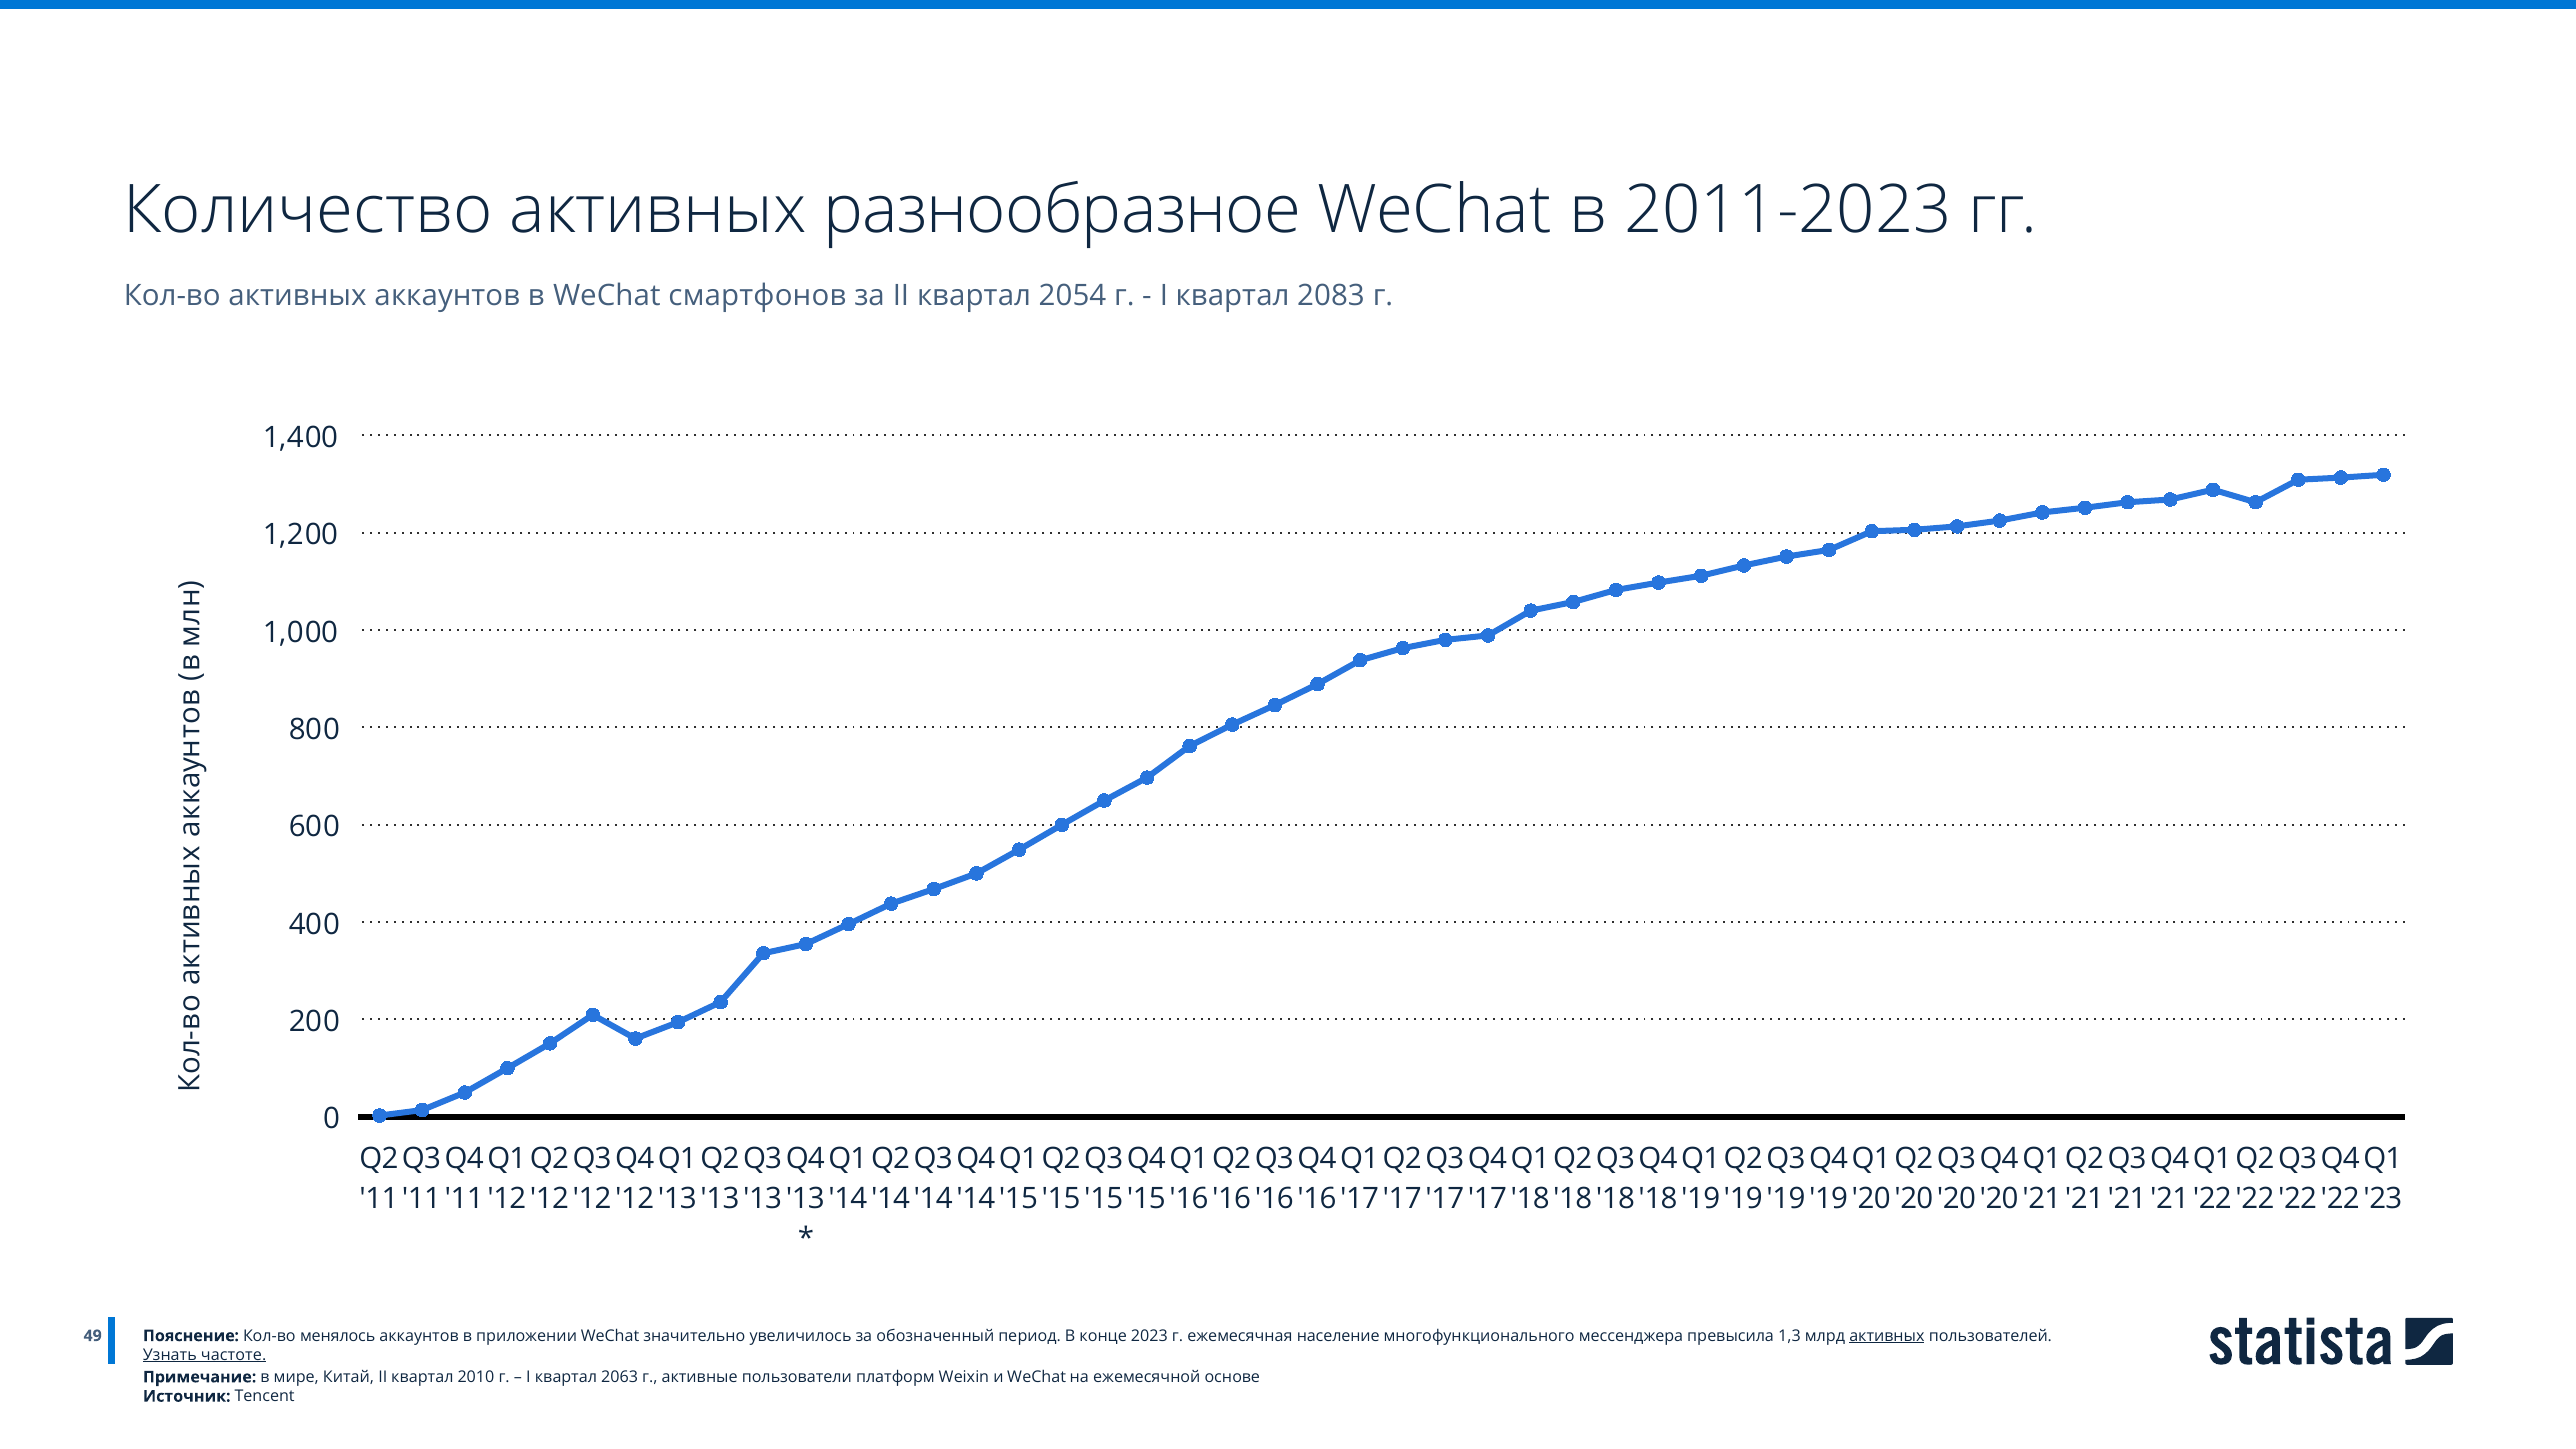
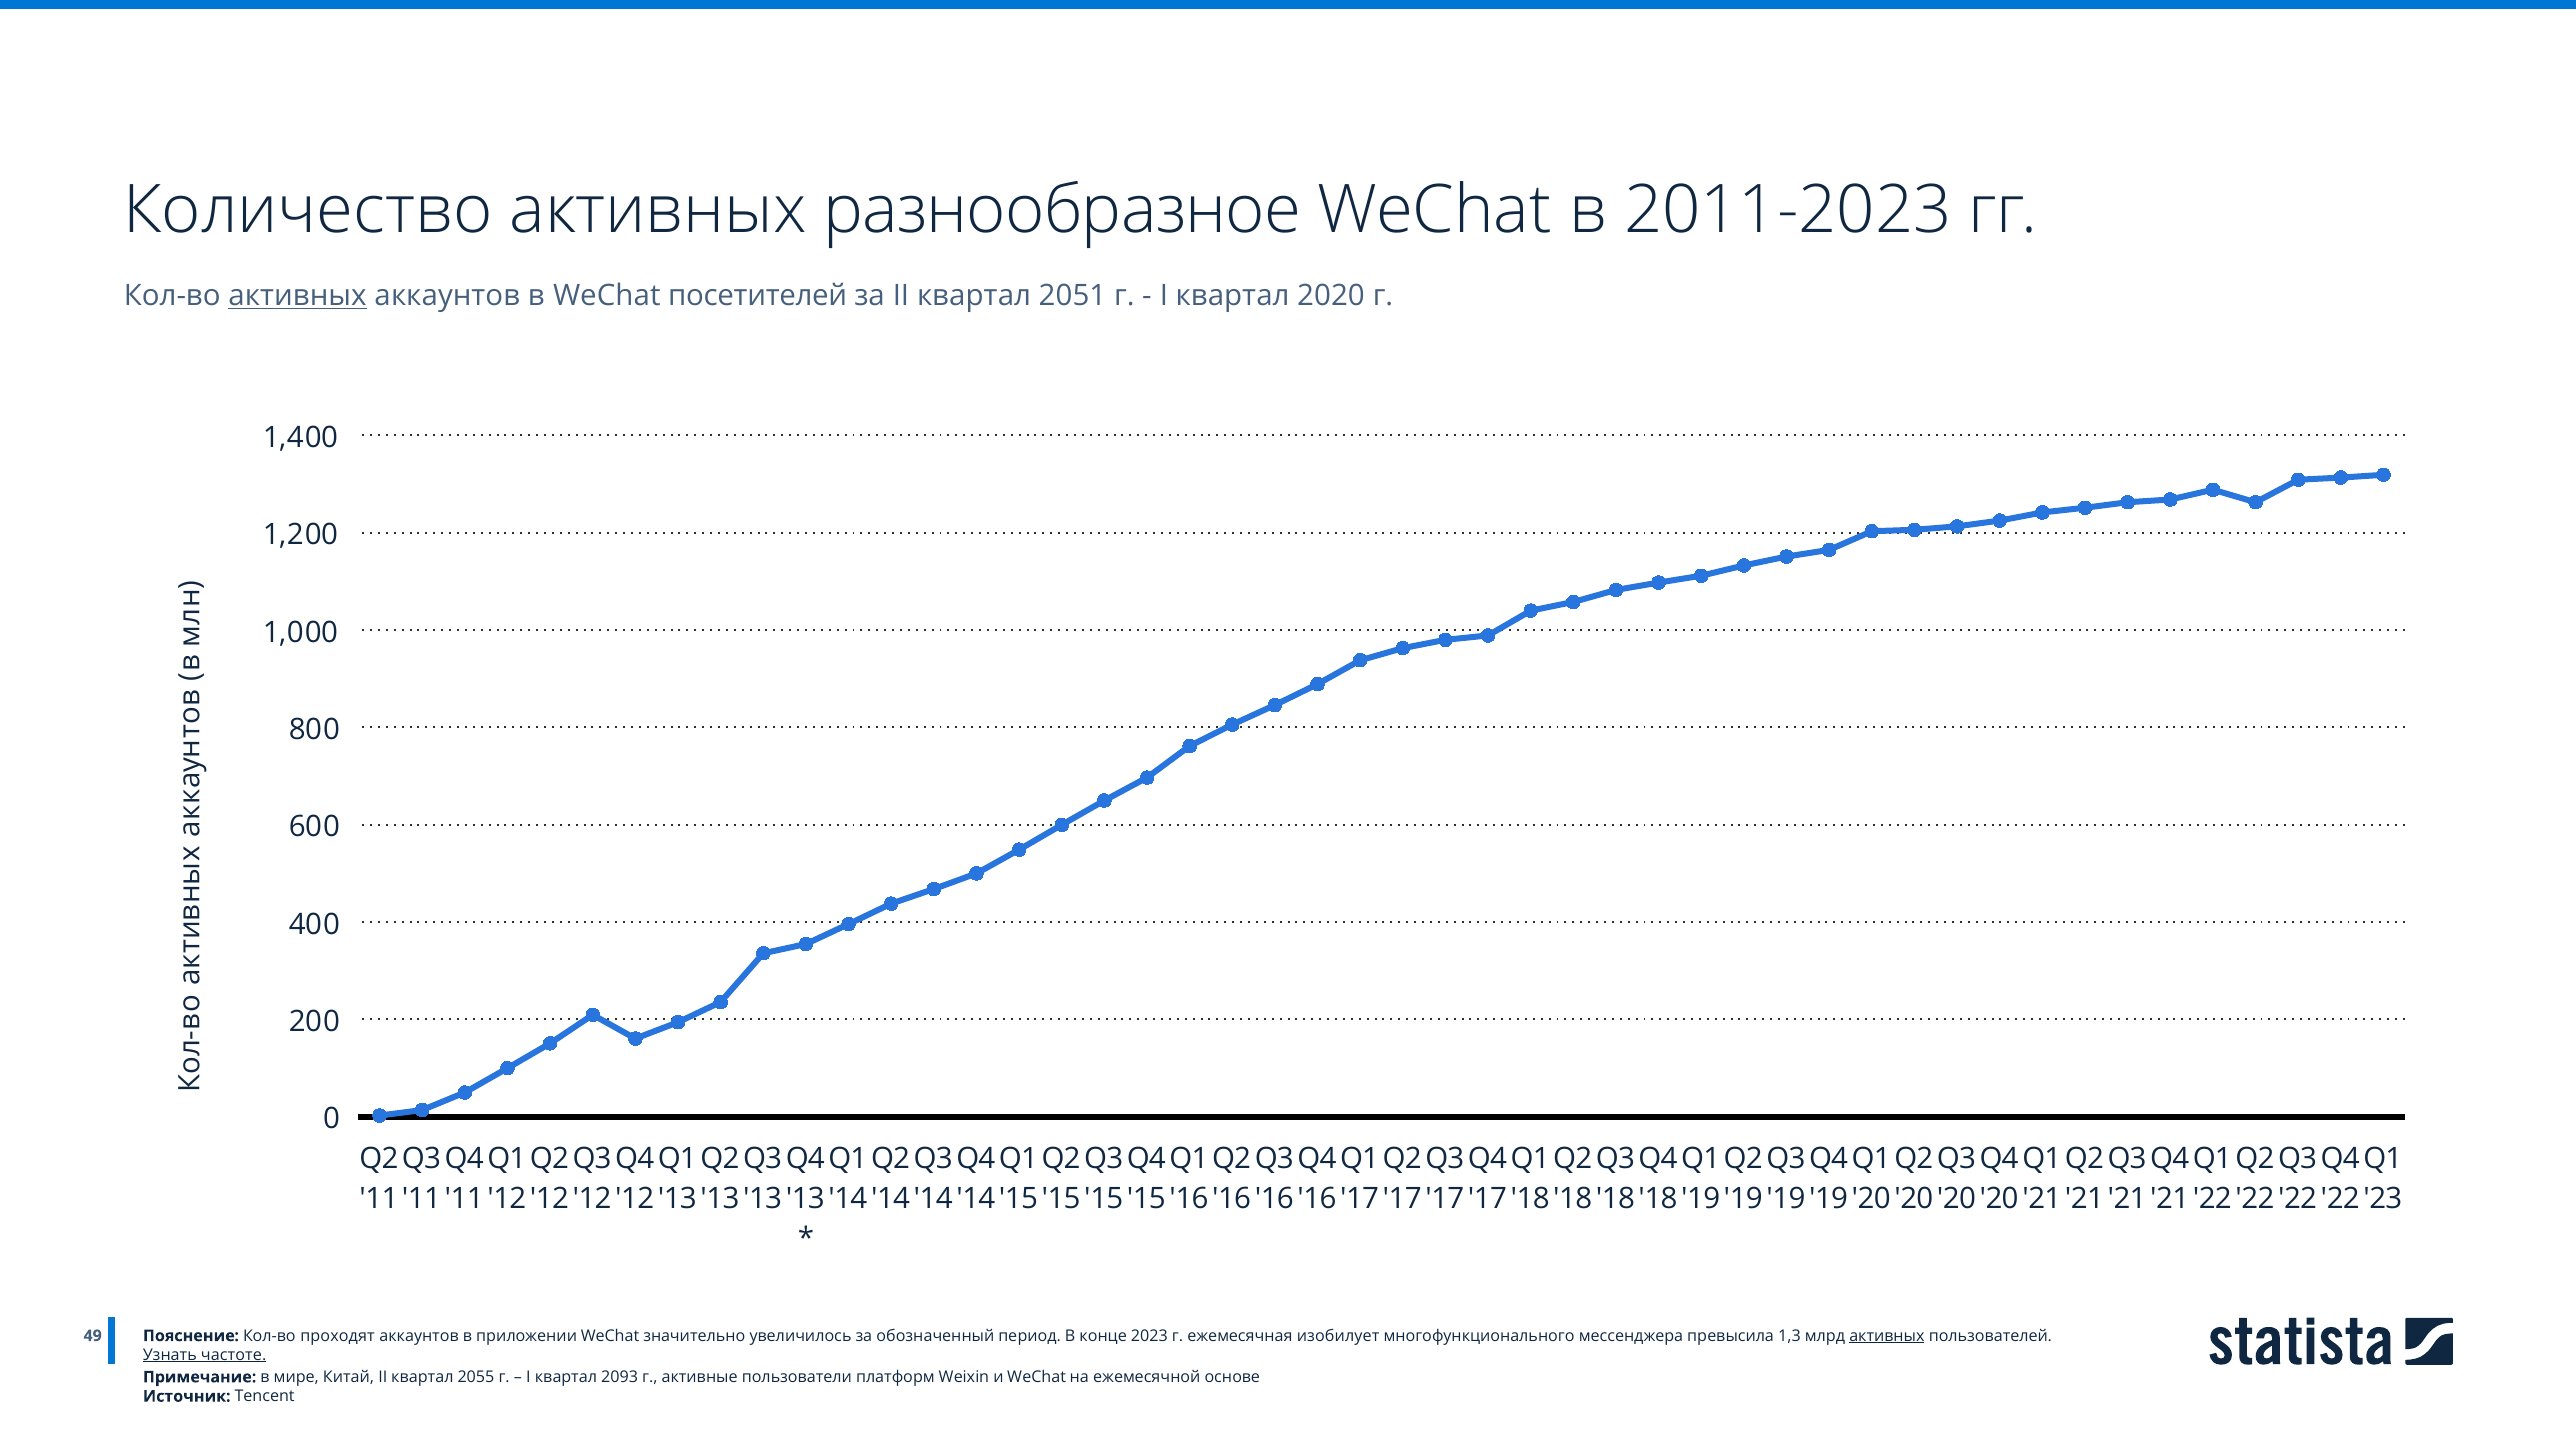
активных underline: none -> present (298, 296)
смартфонов: смартфонов -> посетителей (758, 296)
2054: 2054 -> 2051 (1072, 296)
2083: 2083 -> 2020 (1331, 296)
менялось: менялось -> проходят (338, 1336)
население: население -> изобилует (1338, 1336)
2010: 2010 -> 2055 (476, 1377)
2063: 2063 -> 2093 (620, 1377)
